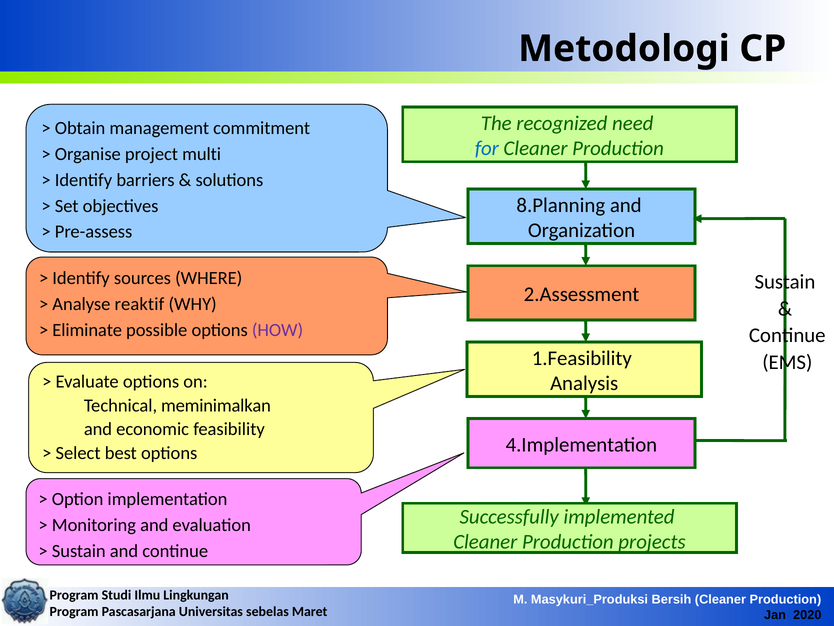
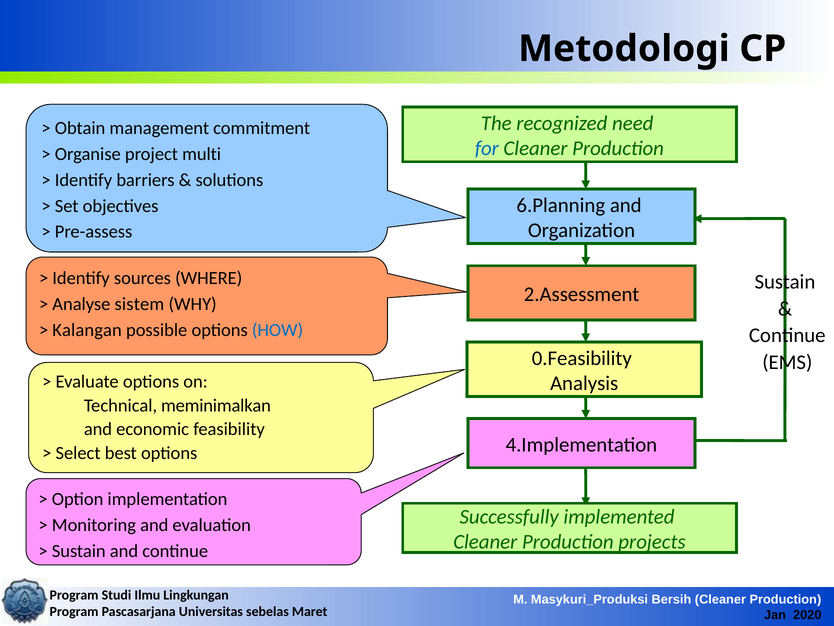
8.Planning: 8.Planning -> 6.Planning (561, 205)
reaktif: reaktif -> sistem (139, 304)
Eliminate: Eliminate -> Kalangan (87, 330)
HOW colour: purple -> blue (278, 330)
1.Feasibility: 1.Feasibility -> 0.Feasibility (582, 358)
